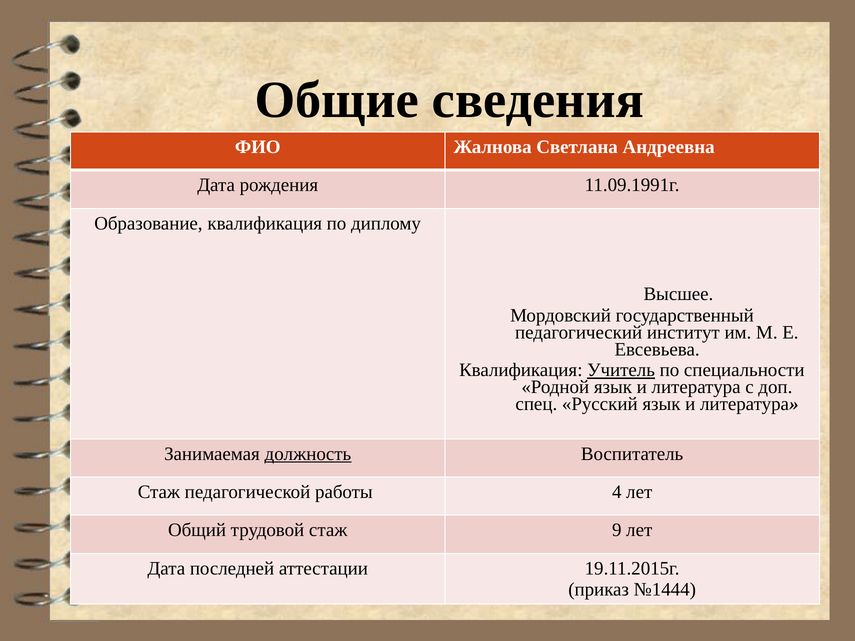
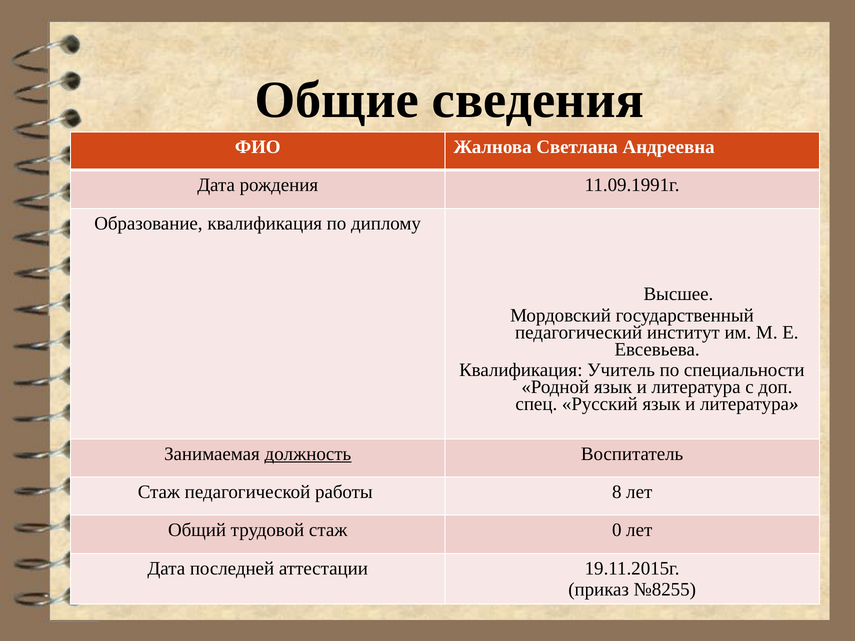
Учитель underline: present -> none (621, 370)
4: 4 -> 8 (617, 492)
9: 9 -> 0 (617, 530)
№1444: №1444 -> №8255 (665, 590)
